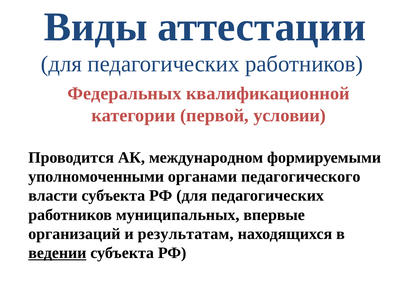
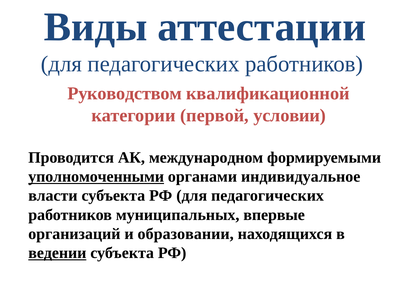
Федеральных: Федеральных -> Руководством (125, 94)
уполномоченными underline: none -> present (96, 177)
педагогического: педагогического -> индивидуальное (301, 177)
результатам: результатам -> образовании (186, 234)
